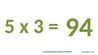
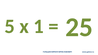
3: 3 -> 1 (39, 26)
94: 94 -> 25 (79, 27)
